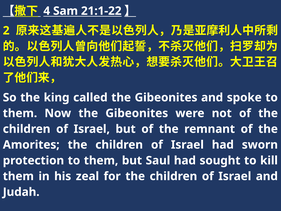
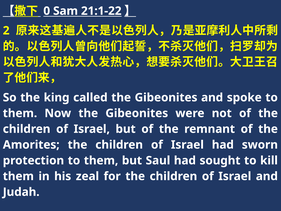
4: 4 -> 0 (47, 11)
